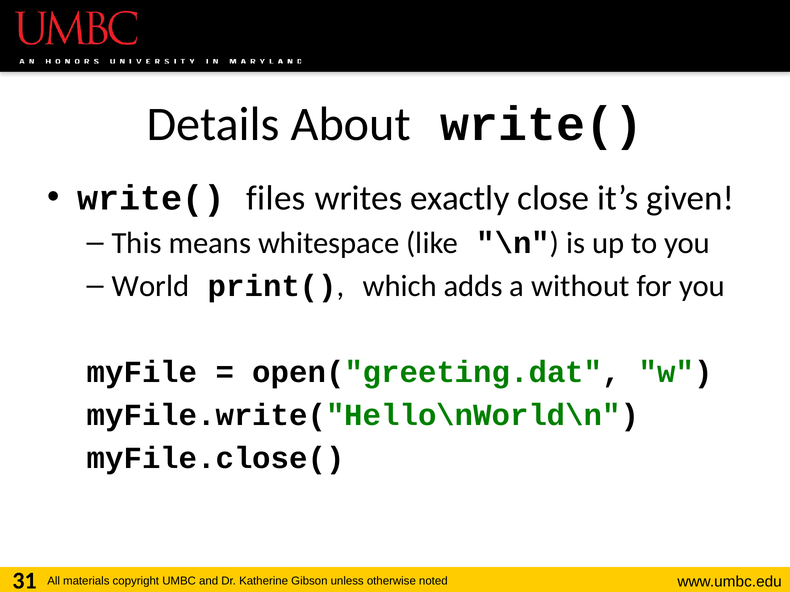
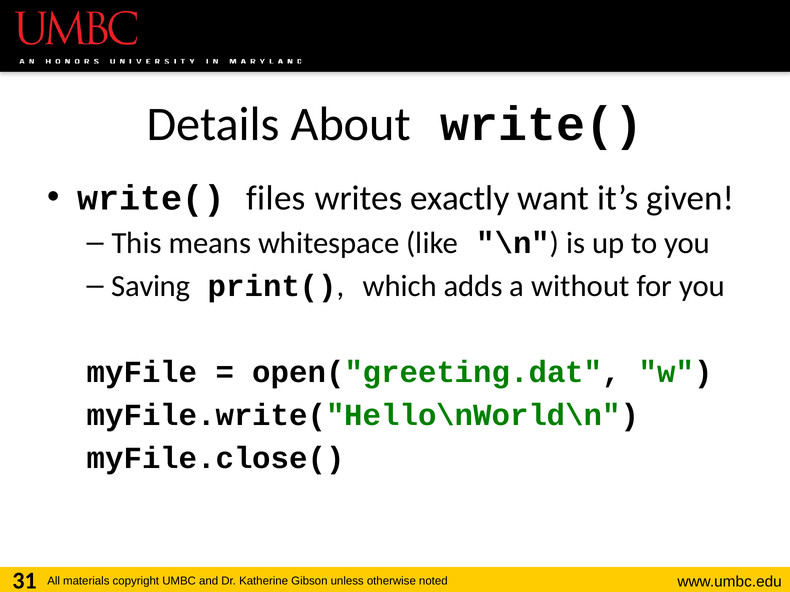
close: close -> want (553, 198)
World: World -> Saving (151, 287)
